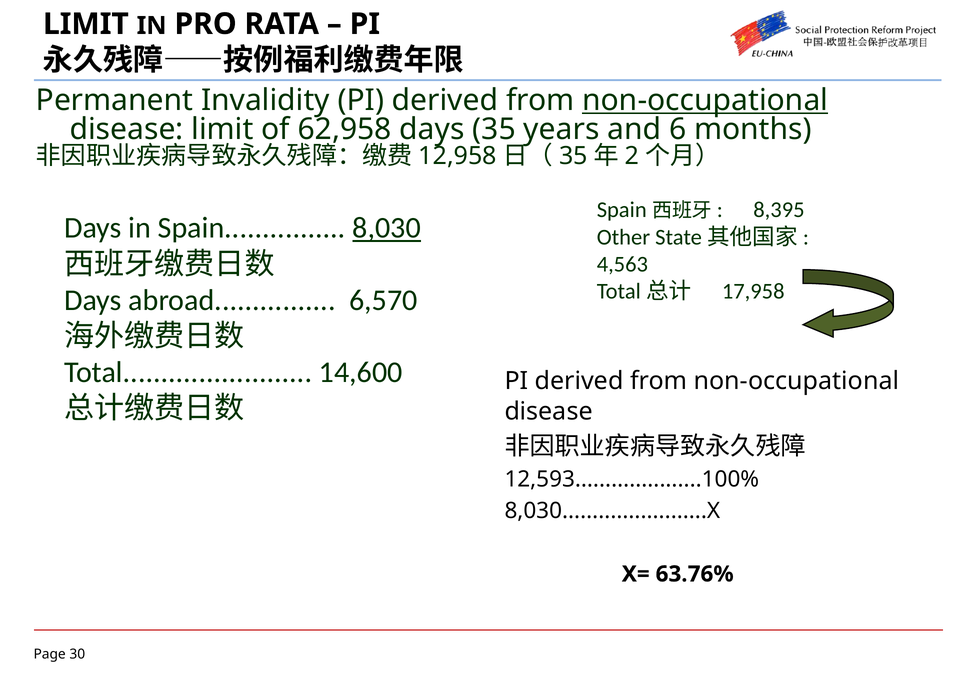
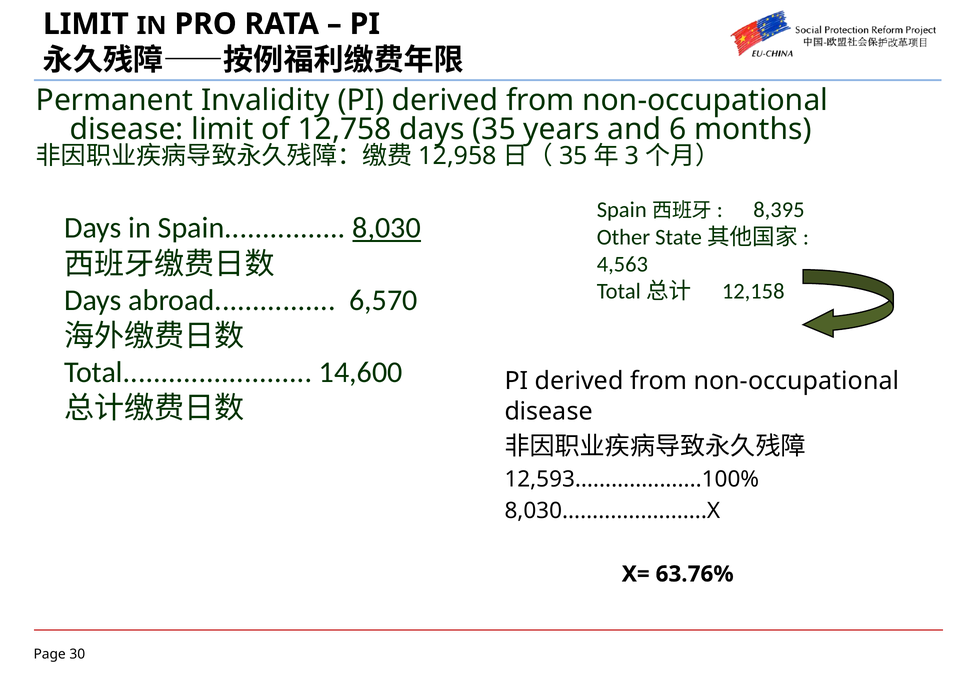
non-occupational underline: present -> none (705, 100)
62,958: 62,958 -> 12,758 (345, 129)
2: 2 -> 3 (632, 156)
17,958: 17,958 -> 12,158 (753, 291)
